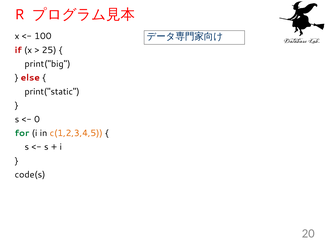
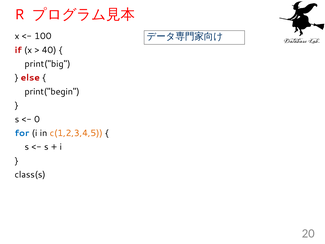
25: 25 -> 40 (49, 50)
print("static: print("static -> print("begin (52, 92)
for colour: green -> blue (22, 133)
code(s: code(s -> class(s (30, 175)
